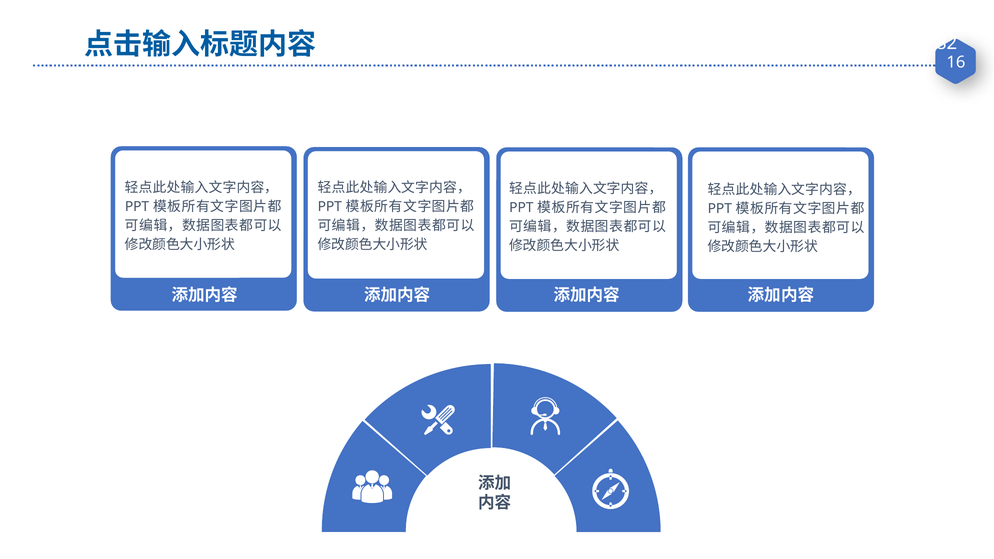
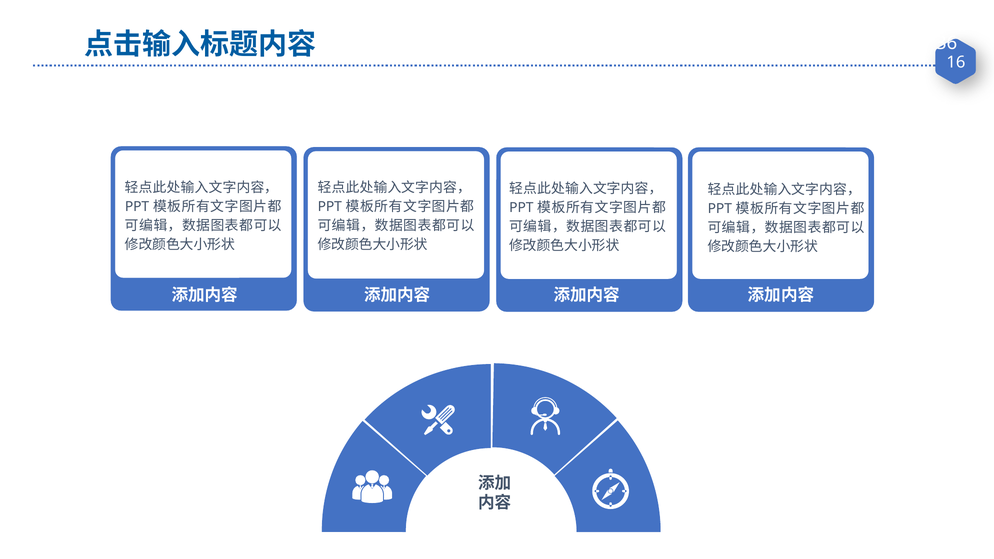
82: 82 -> 36 (947, 43)
